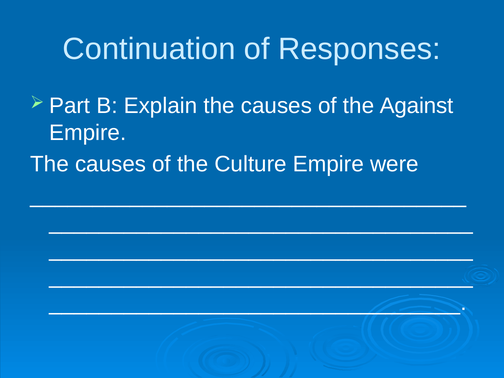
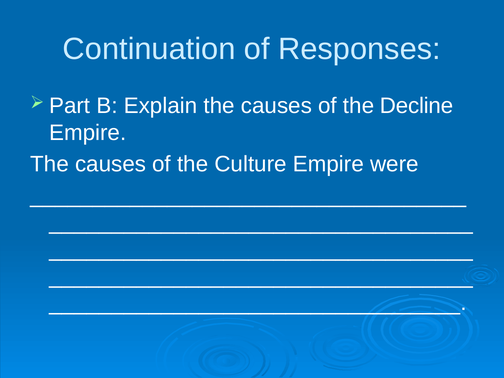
Against: Against -> Decline (417, 106)
